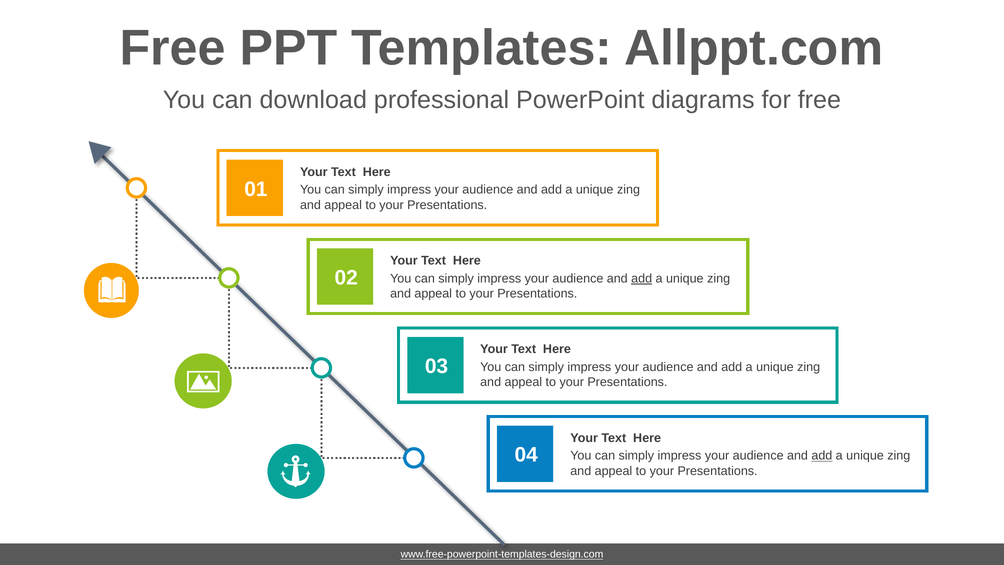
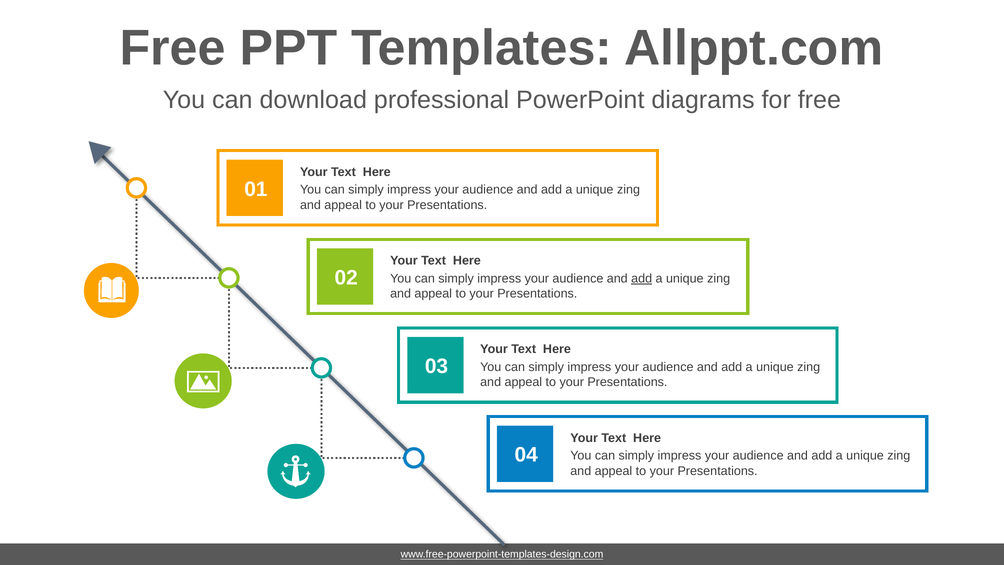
add underline: present -> none (822, 456)
